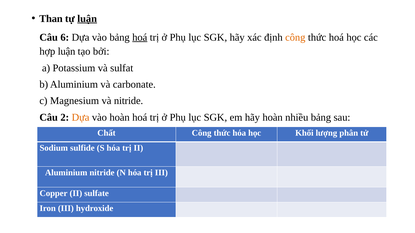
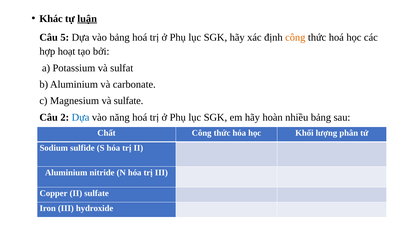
Than: Than -> Khác (51, 19)
6: 6 -> 5 (65, 37)
hoá underline: present -> none (140, 37)
hợp luận: luận -> hoạt (67, 52)
và nitride: nitride -> sulfate (129, 101)
Dựa colour: orange -> blue (81, 118)
vào hoàn: hoàn -> năng (120, 118)
